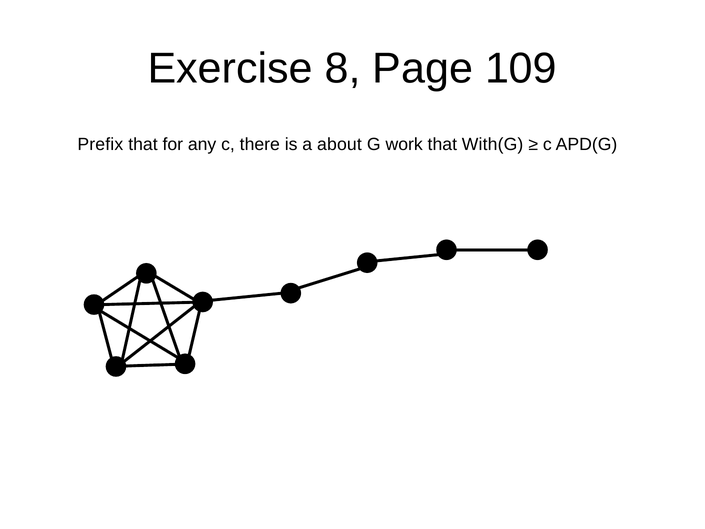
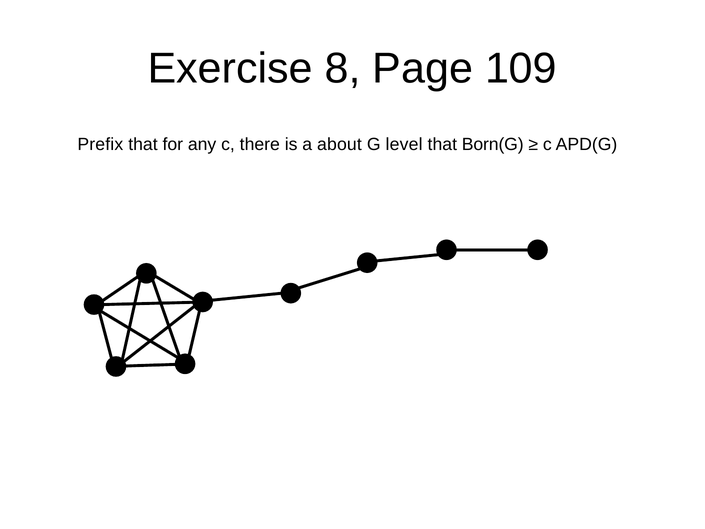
work: work -> level (404, 145)
With(G: With(G -> Born(G (493, 145)
